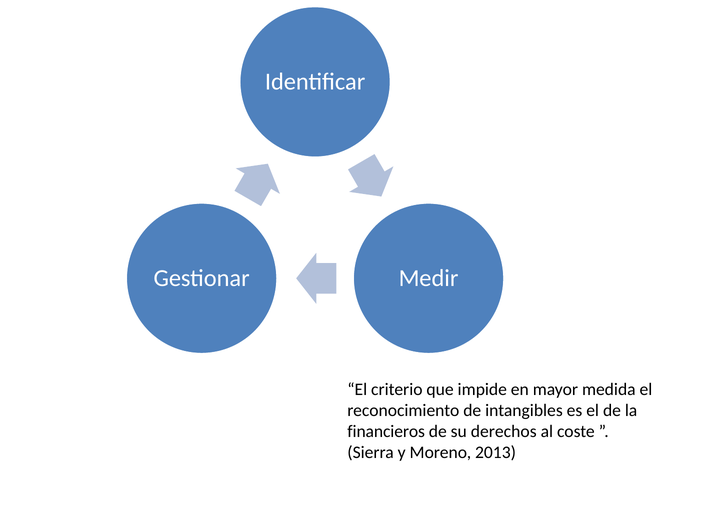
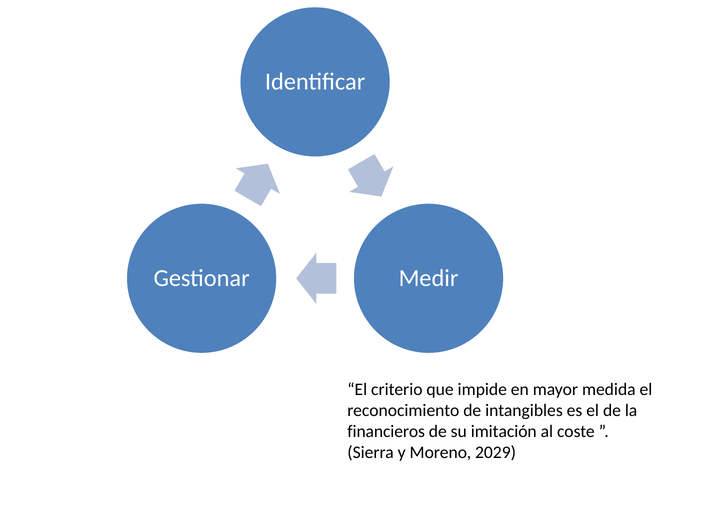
derechos: derechos -> imitación (504, 432)
2013: 2013 -> 2029 (496, 453)
